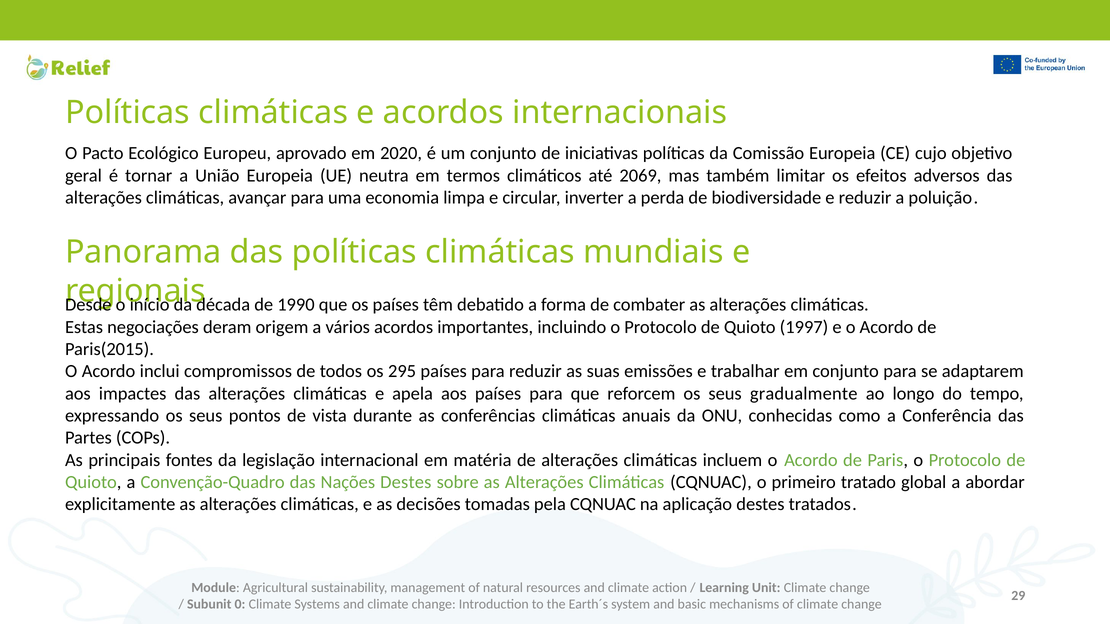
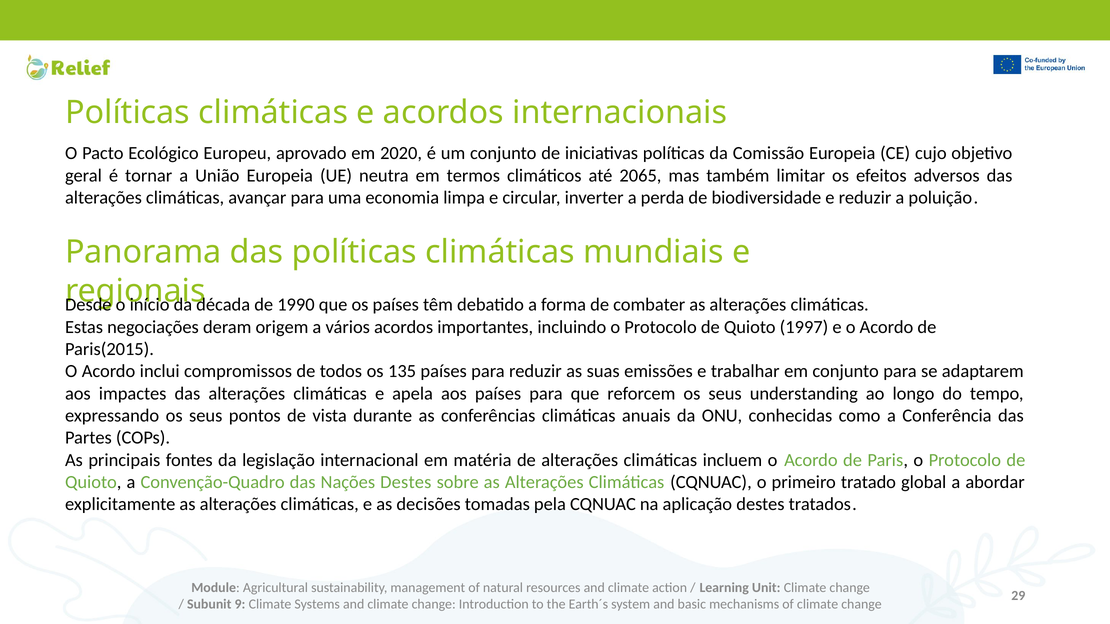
2069: 2069 -> 2065 (640, 176)
295: 295 -> 135 (402, 372)
gradualmente: gradualmente -> understanding (804, 394)
0: 0 -> 9 (240, 605)
